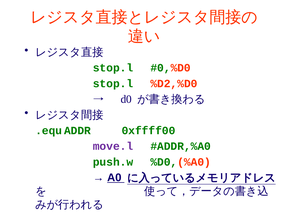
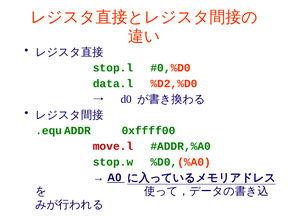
stop.l: stop.l -> data.l (113, 84)
move.l colour: purple -> red (113, 146)
push.w: push.w -> stop.w (113, 162)
